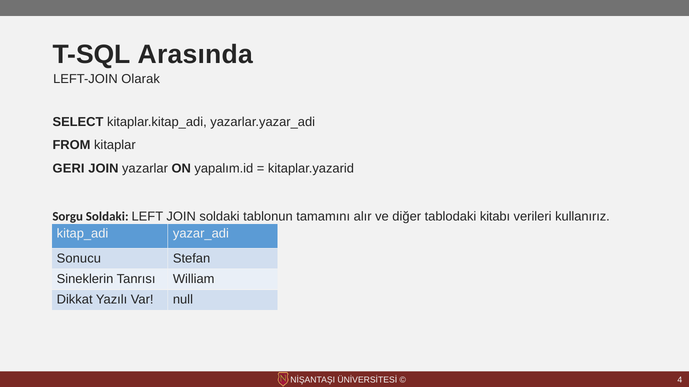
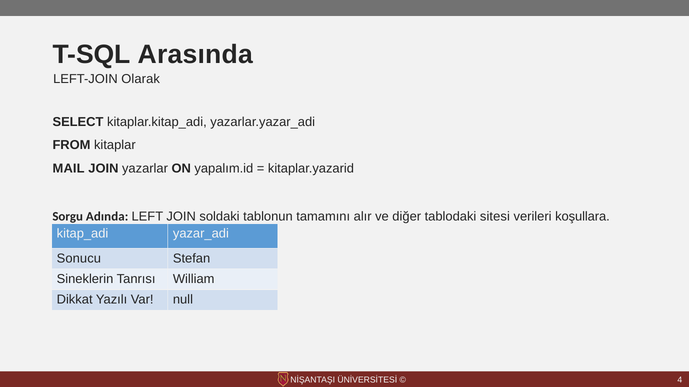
GERI: GERI -> MAIL (69, 169)
Sorgu Soldaki: Soldaki -> Adında (107, 217)
kitabı: kitabı -> sitesi (495, 217)
kullanırız: kullanırız -> koşullara (582, 217)
